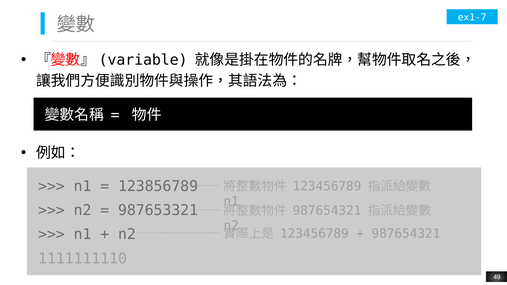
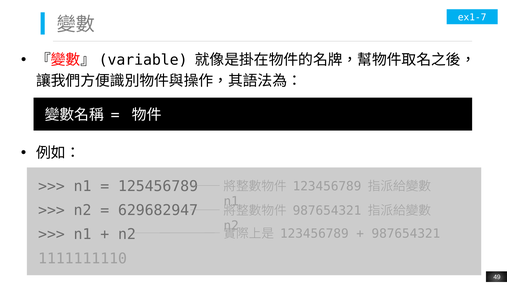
123856789: 123856789 -> 125456789 (158, 186)
987653321: 987653321 -> 629682947 (158, 210)
